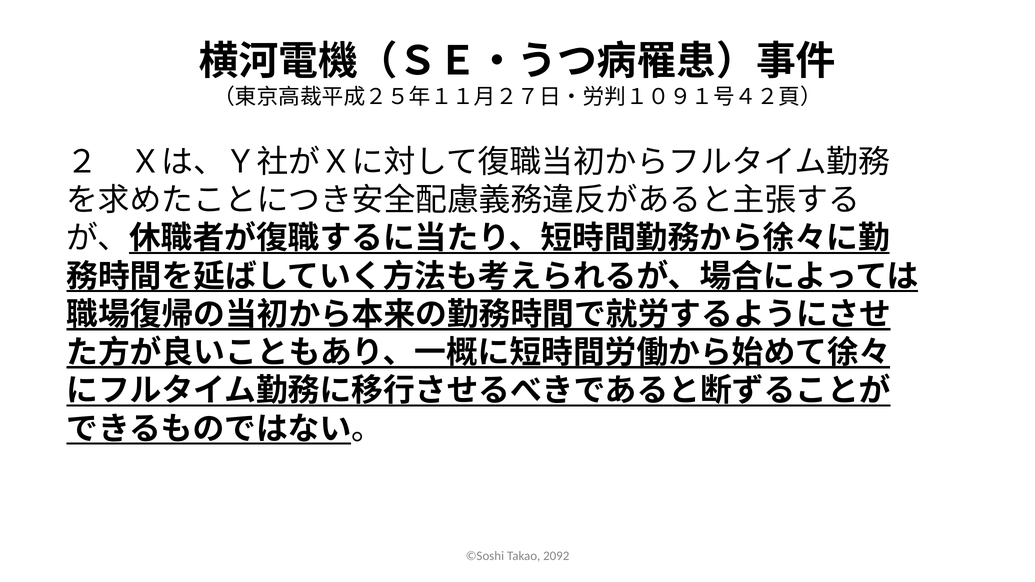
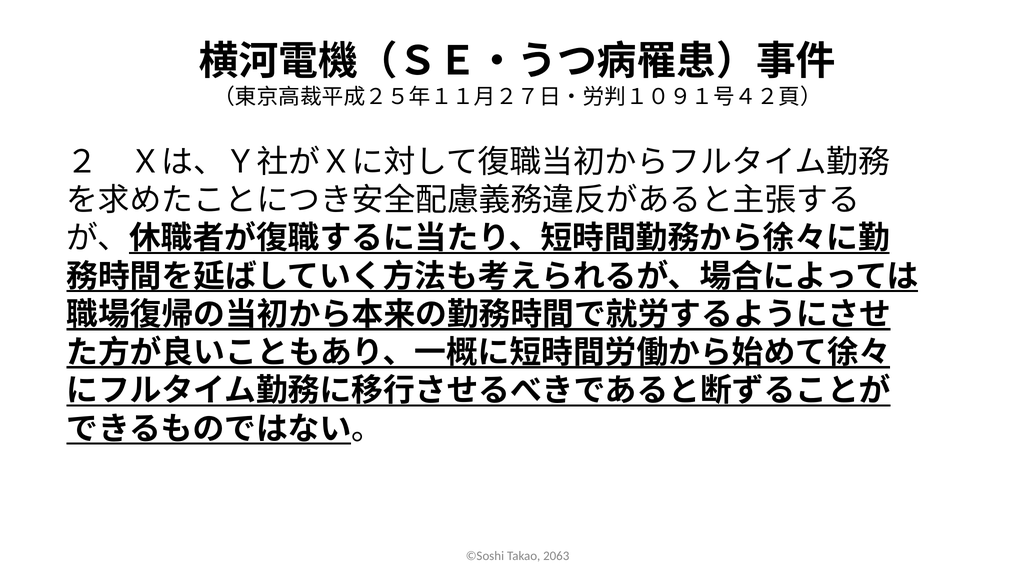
2092: 2092 -> 2063 (556, 556)
